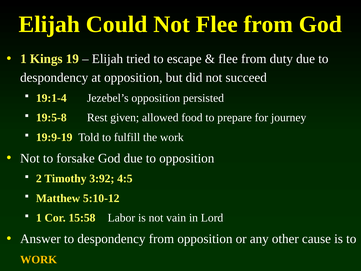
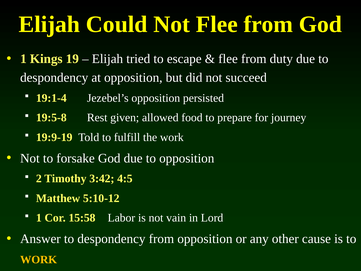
3:92: 3:92 -> 3:42 (102, 179)
